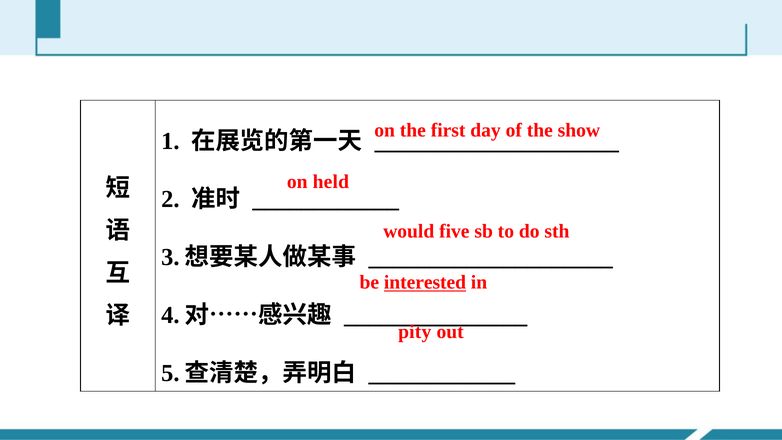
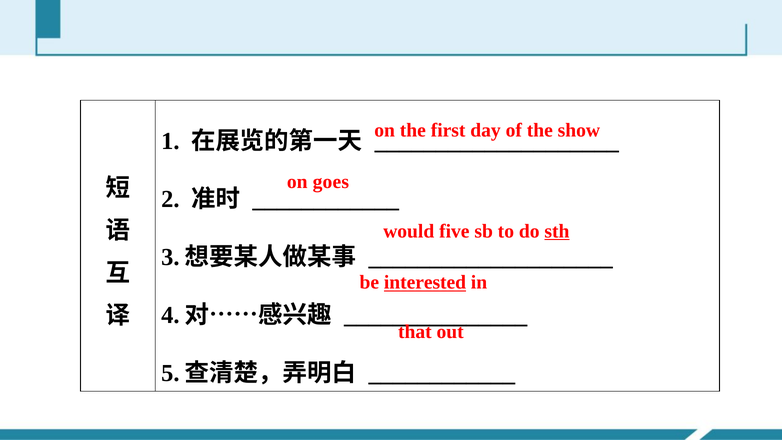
held: held -> goes (331, 182)
sth underline: none -> present (557, 231)
pity: pity -> that (415, 332)
